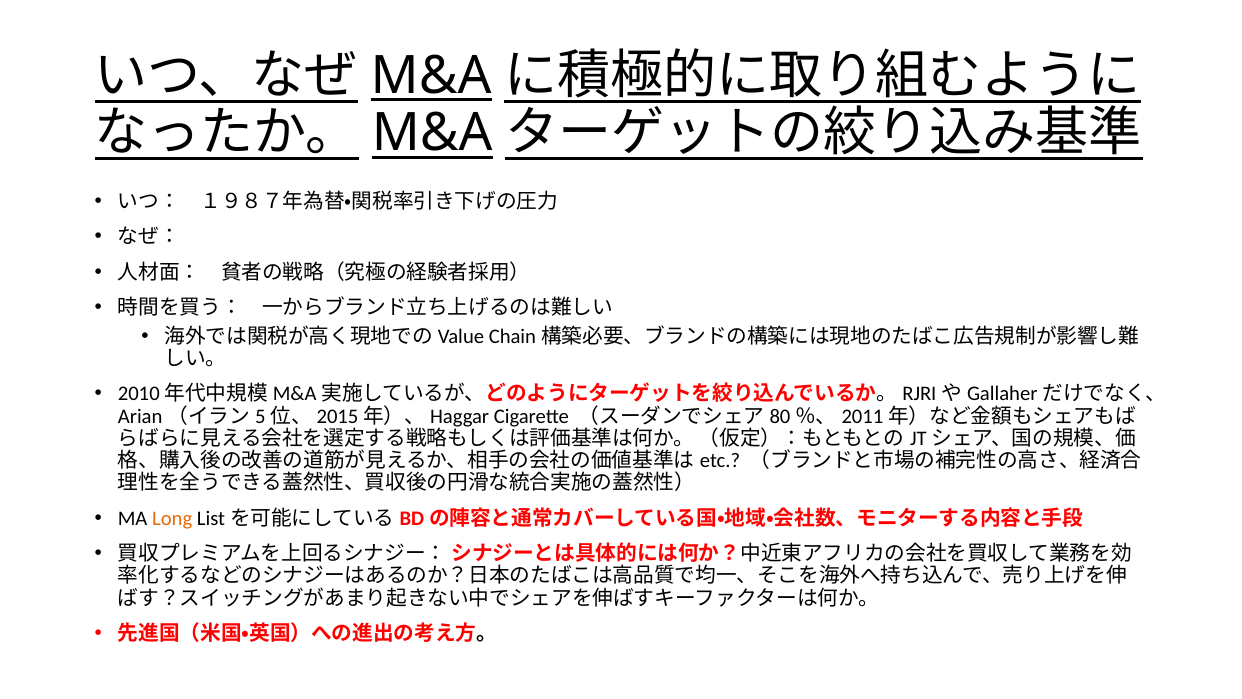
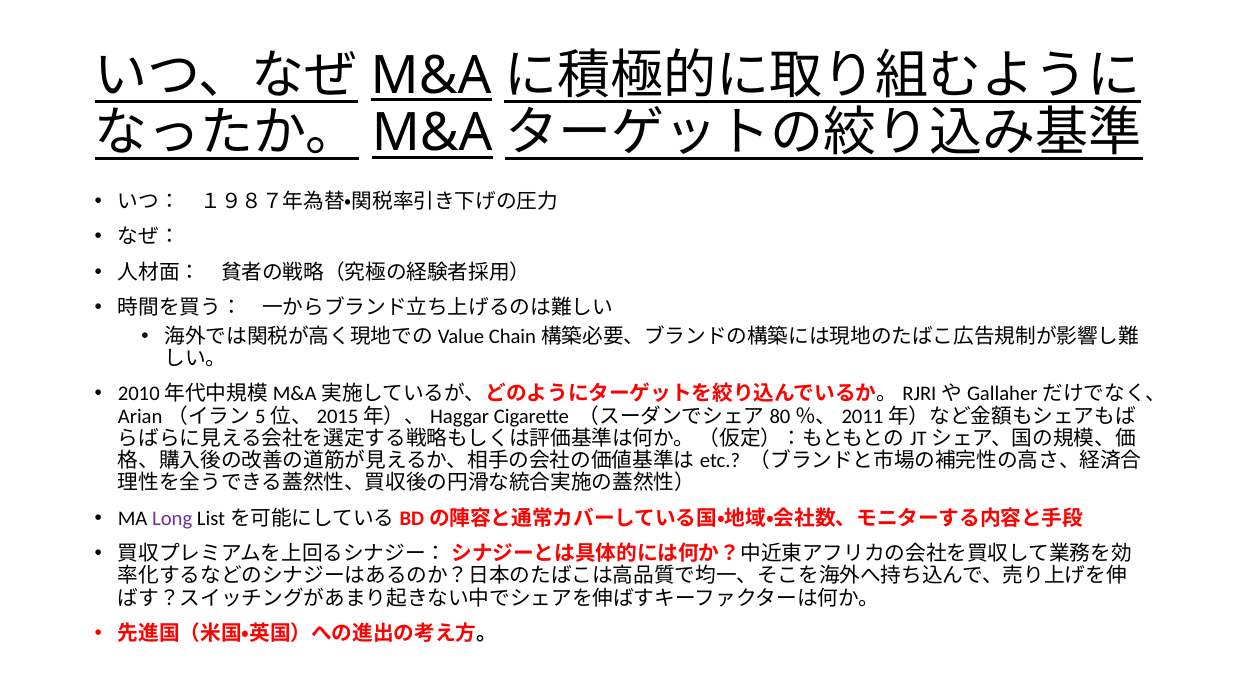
Long colour: orange -> purple (172, 518)
